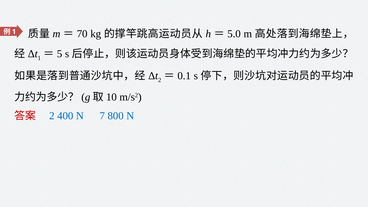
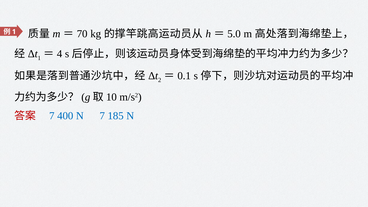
5: 5 -> 4 (60, 54)
2: 2 -> 7 (52, 116)
800: 800 -> 185 (116, 116)
